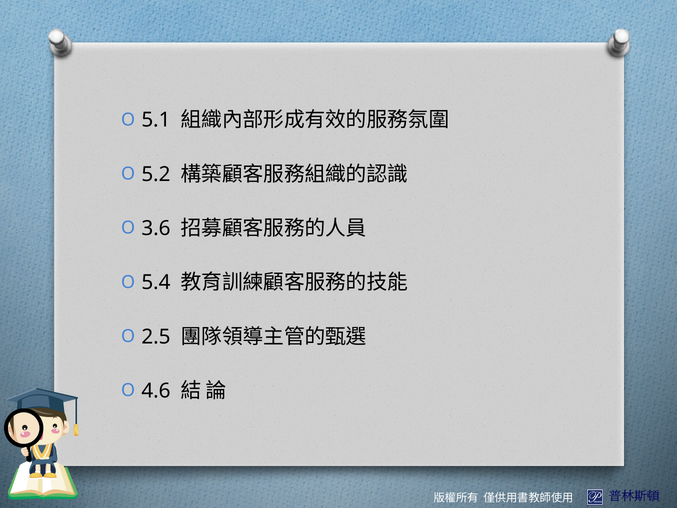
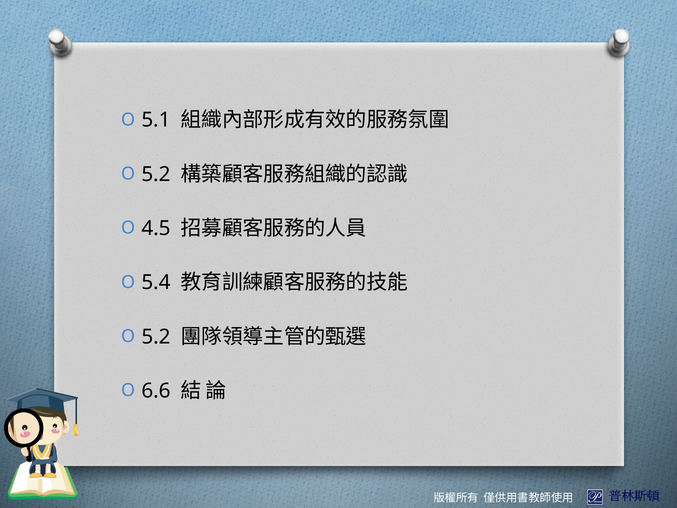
3.6: 3.6 -> 4.5 (156, 228)
2.5: 2.5 -> 5.2 (156, 337)
4.6: 4.6 -> 6.6 (156, 391)
